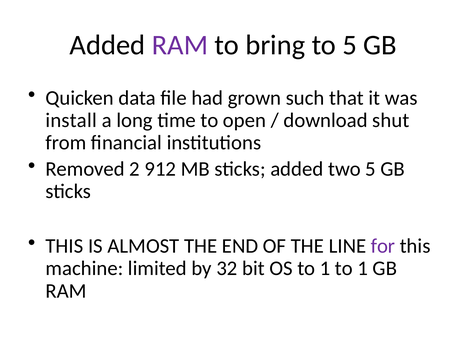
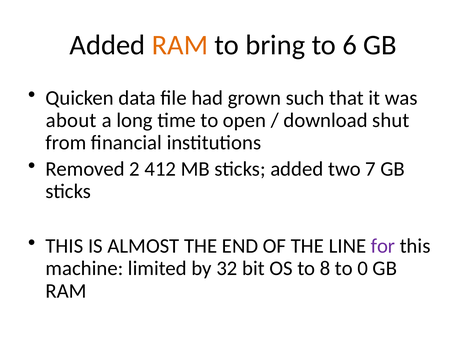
RAM colour: purple -> orange (180, 45)
to 5: 5 -> 6 (350, 45)
install: install -> about (71, 120)
912: 912 -> 412 (160, 169)
two 5: 5 -> 7 (371, 169)
OS to 1: 1 -> 8 (325, 269)
1: 1 -> 0 (363, 269)
